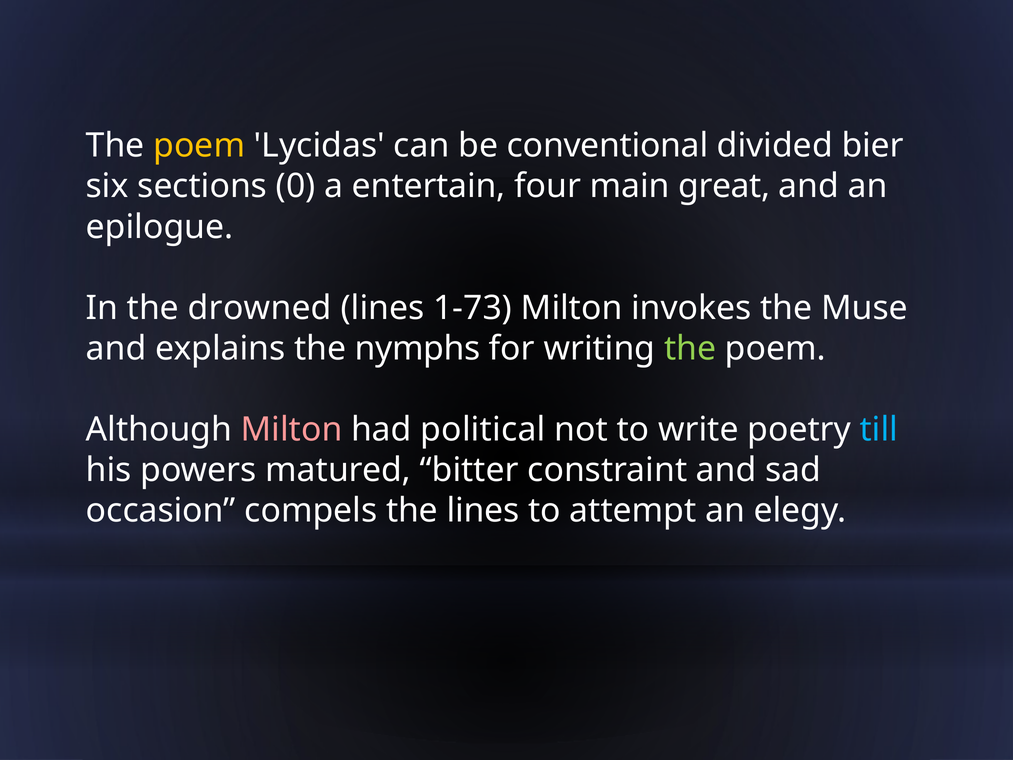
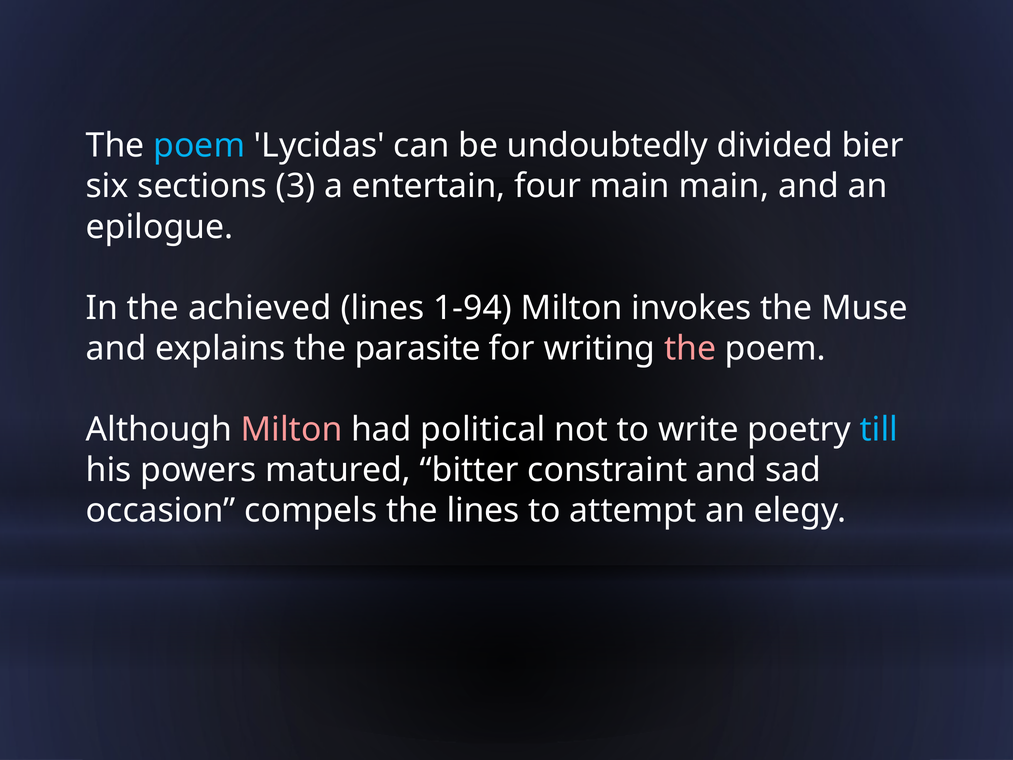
poem colour: yellow -> light blue (199, 146)
conventional: conventional -> undoubtedly (608, 146)
0: 0 -> 3 (296, 186)
main great: great -> main (724, 186)
drowned: drowned -> achieved (260, 308)
1-73: 1-73 -> 1-94 (473, 308)
nymphs: nymphs -> parasite (418, 348)
the colour: light green -> pink (690, 348)
